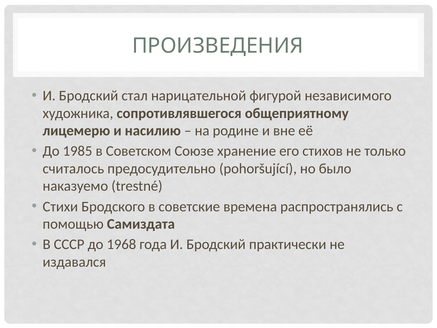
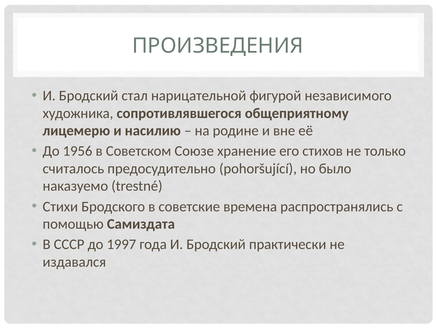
1985: 1985 -> 1956 (78, 151)
1968: 1968 -> 1997 (121, 244)
